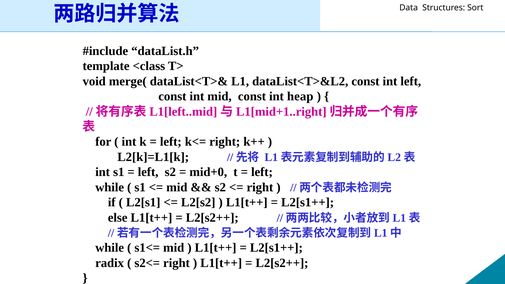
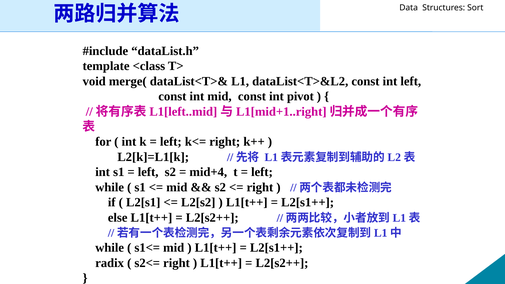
heap: heap -> pivot (300, 96)
mid+0: mid+0 -> mid+4 (208, 172)
